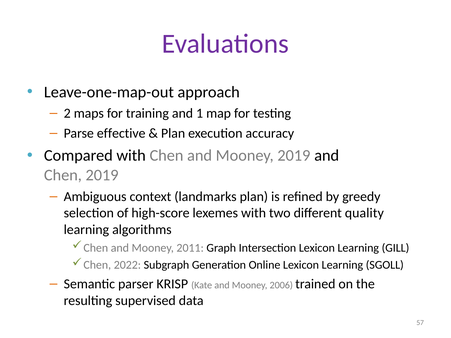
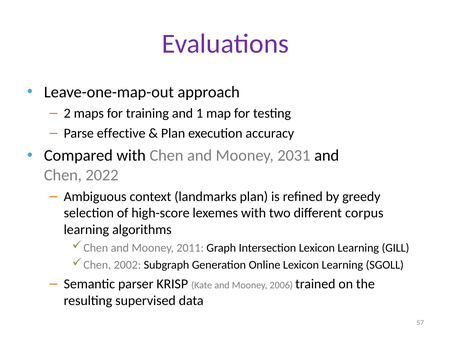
Mooney 2019: 2019 -> 2031 (294, 156)
Chen 2019: 2019 -> 2022 (102, 175)
quality: quality -> corpus (364, 213)
2022: 2022 -> 2002 (127, 265)
